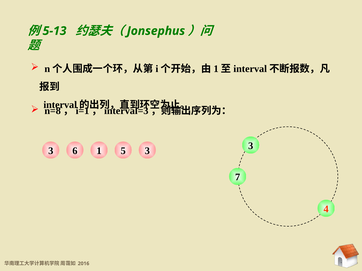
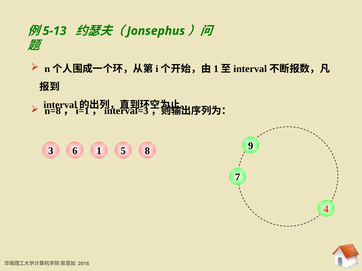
1 3: 3 -> 8 (147, 151)
6 3: 3 -> 9 (251, 146)
